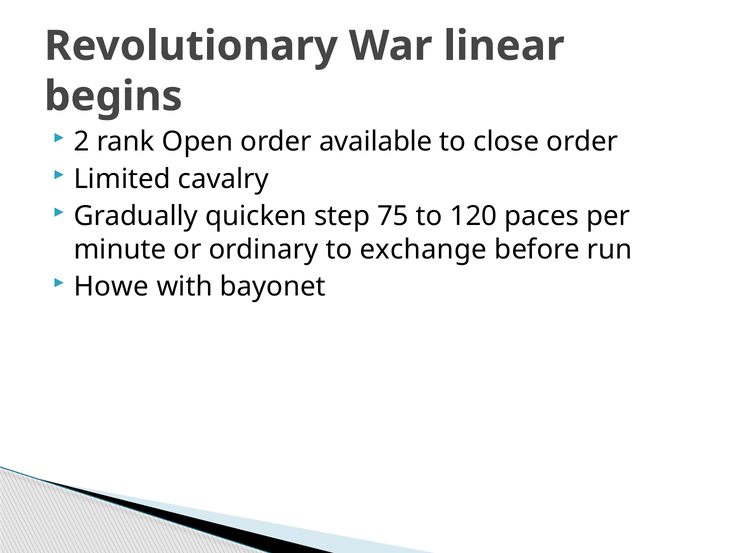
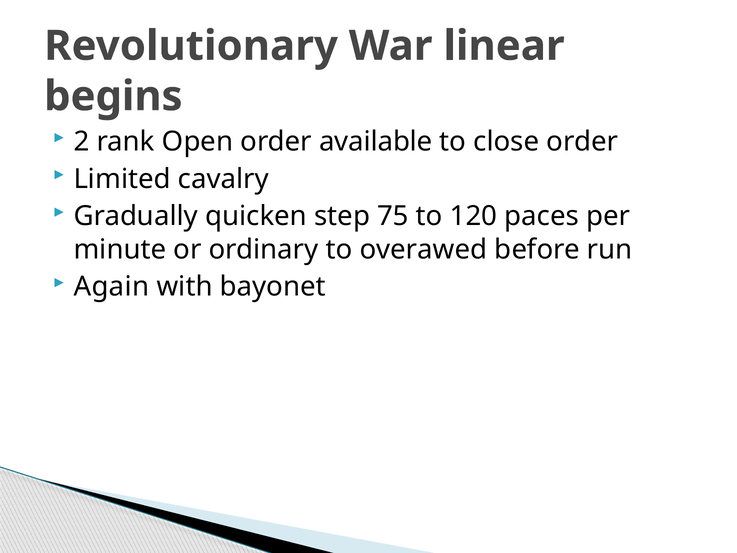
exchange: exchange -> overawed (423, 249)
Howe: Howe -> Again (111, 287)
